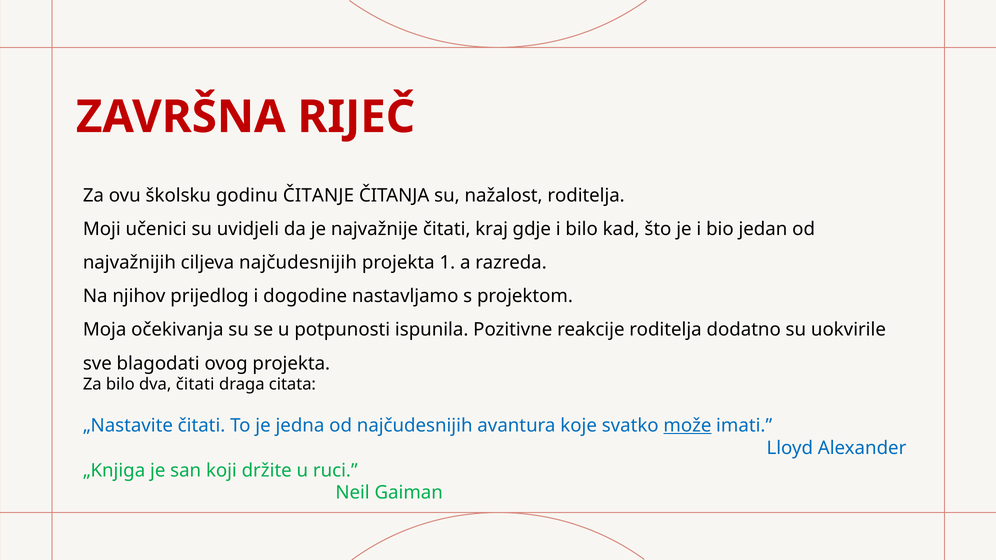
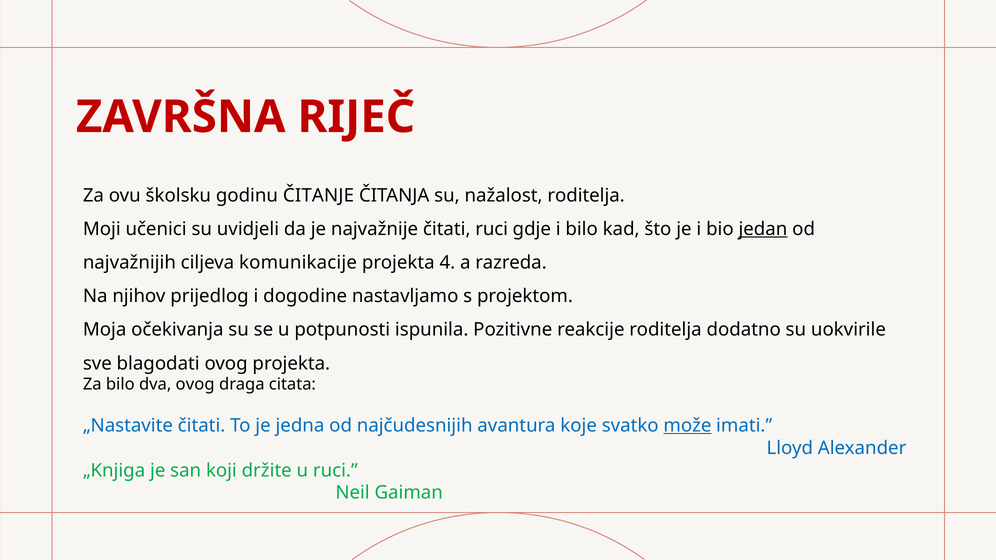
čitati kraj: kraj -> ruci (492, 229)
jedan underline: none -> present (763, 229)
ciljeva najčudesnijih: najčudesnijih -> komunikacije (298, 263)
1: 1 -> 4 (447, 263)
dva čitati: čitati -> ovog (195, 385)
